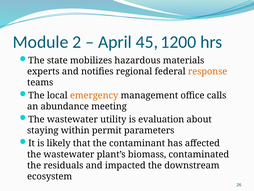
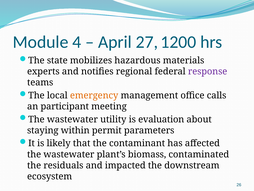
2: 2 -> 4 (77, 42)
45: 45 -> 27 (147, 42)
response colour: orange -> purple (208, 71)
abundance: abundance -> participant (65, 106)
